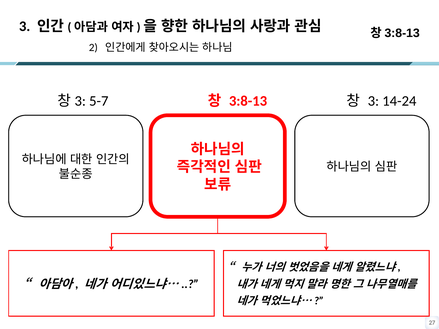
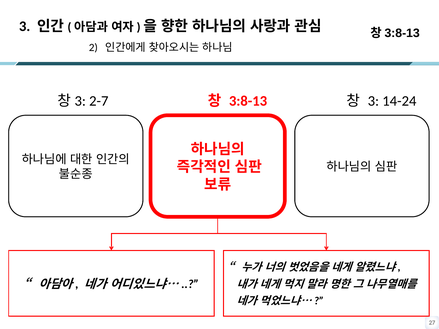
5-7: 5-7 -> 2-7 (99, 101)
